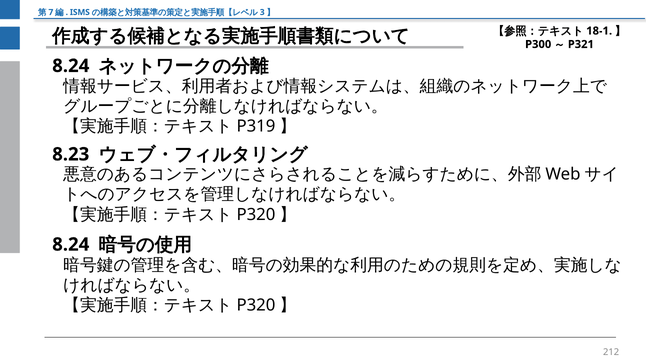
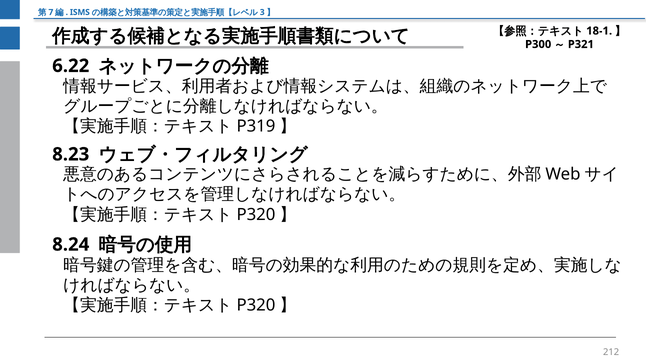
8.24: 8.24 -> 6.22 (71, 66)
